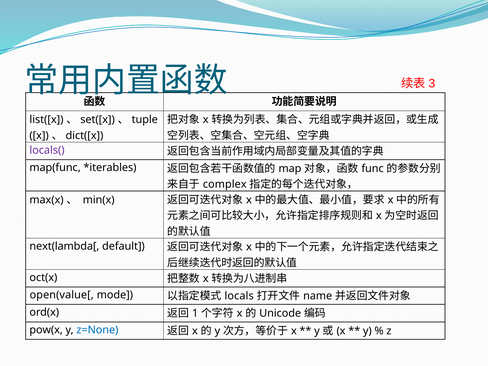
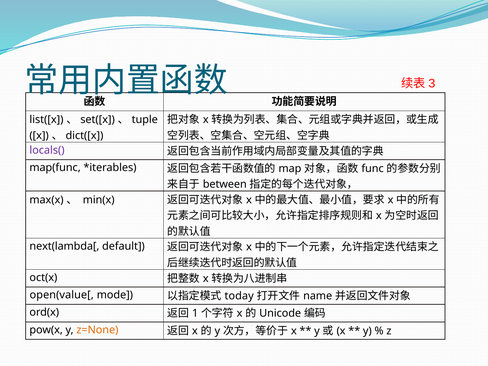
complex: complex -> between (225, 184)
locals: locals -> today (239, 296)
z=None colour: blue -> orange (97, 330)
